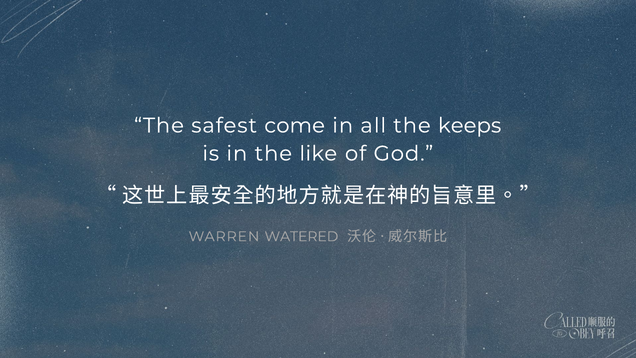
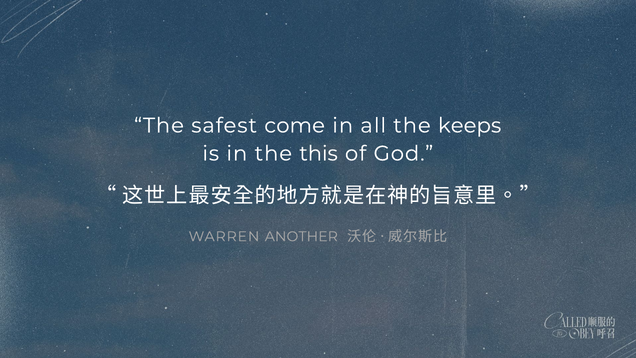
like: like -> this (319, 153)
WATERED: WATERED -> ANOTHER (301, 236)
